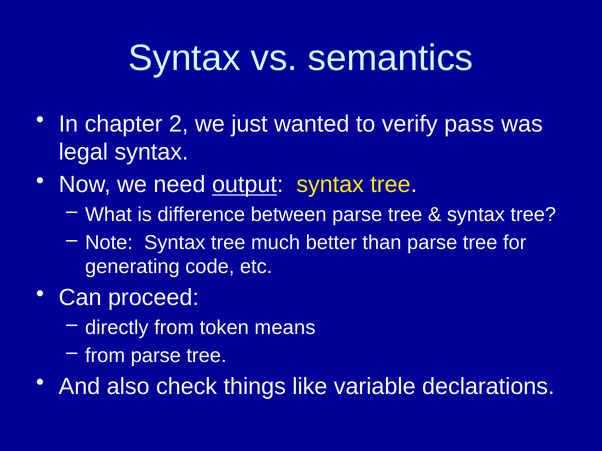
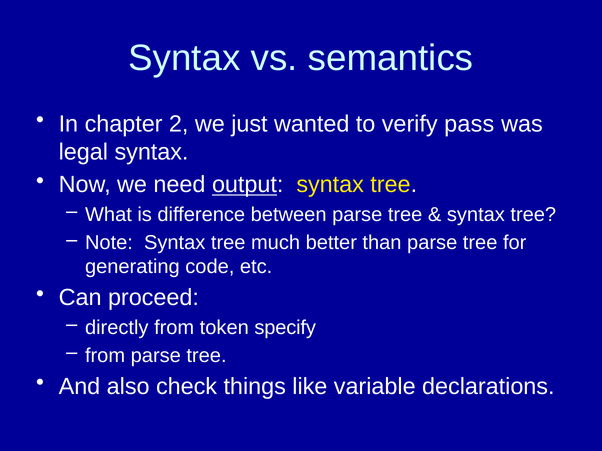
means: means -> specify (285, 328)
